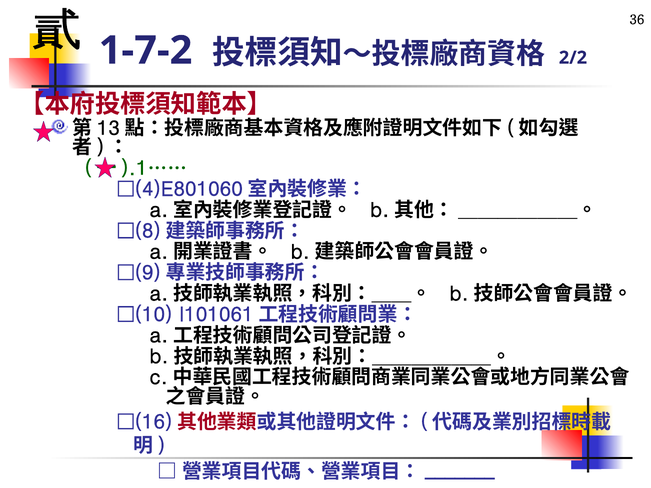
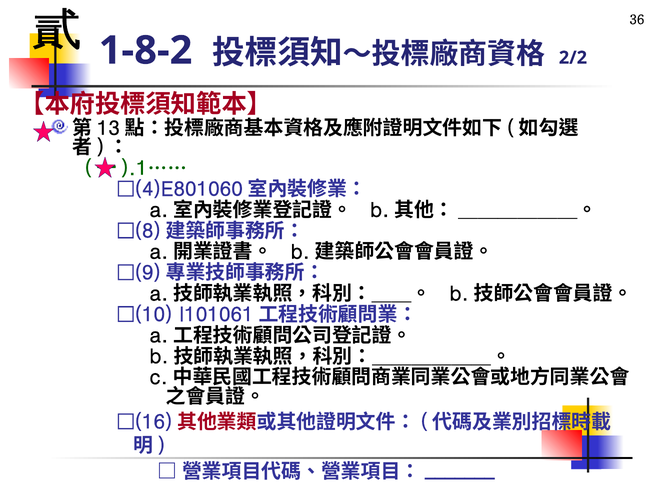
1-7-2: 1-7-2 -> 1-8-2 (146, 51)
